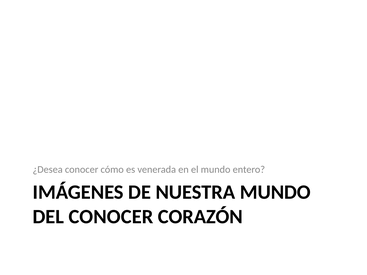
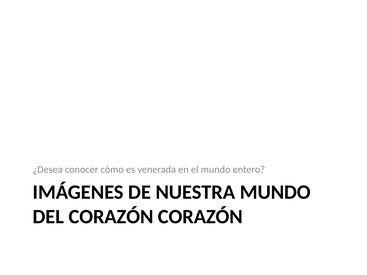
DEL CONOCER: CONOCER -> CORAZÓN (111, 217)
